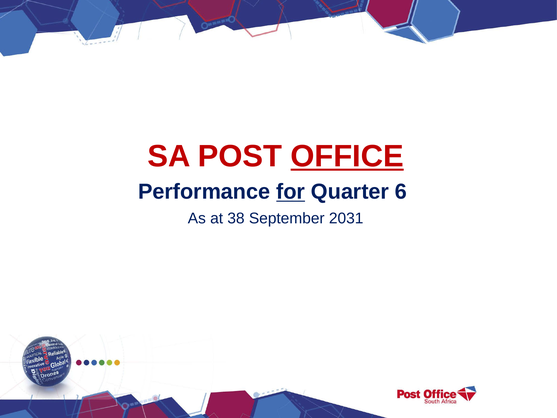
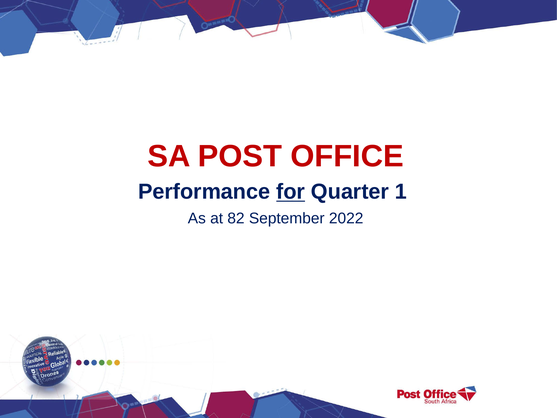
OFFICE underline: present -> none (347, 156)
6: 6 -> 1 (401, 192)
38: 38 -> 82 (236, 218)
2031: 2031 -> 2022 (346, 218)
